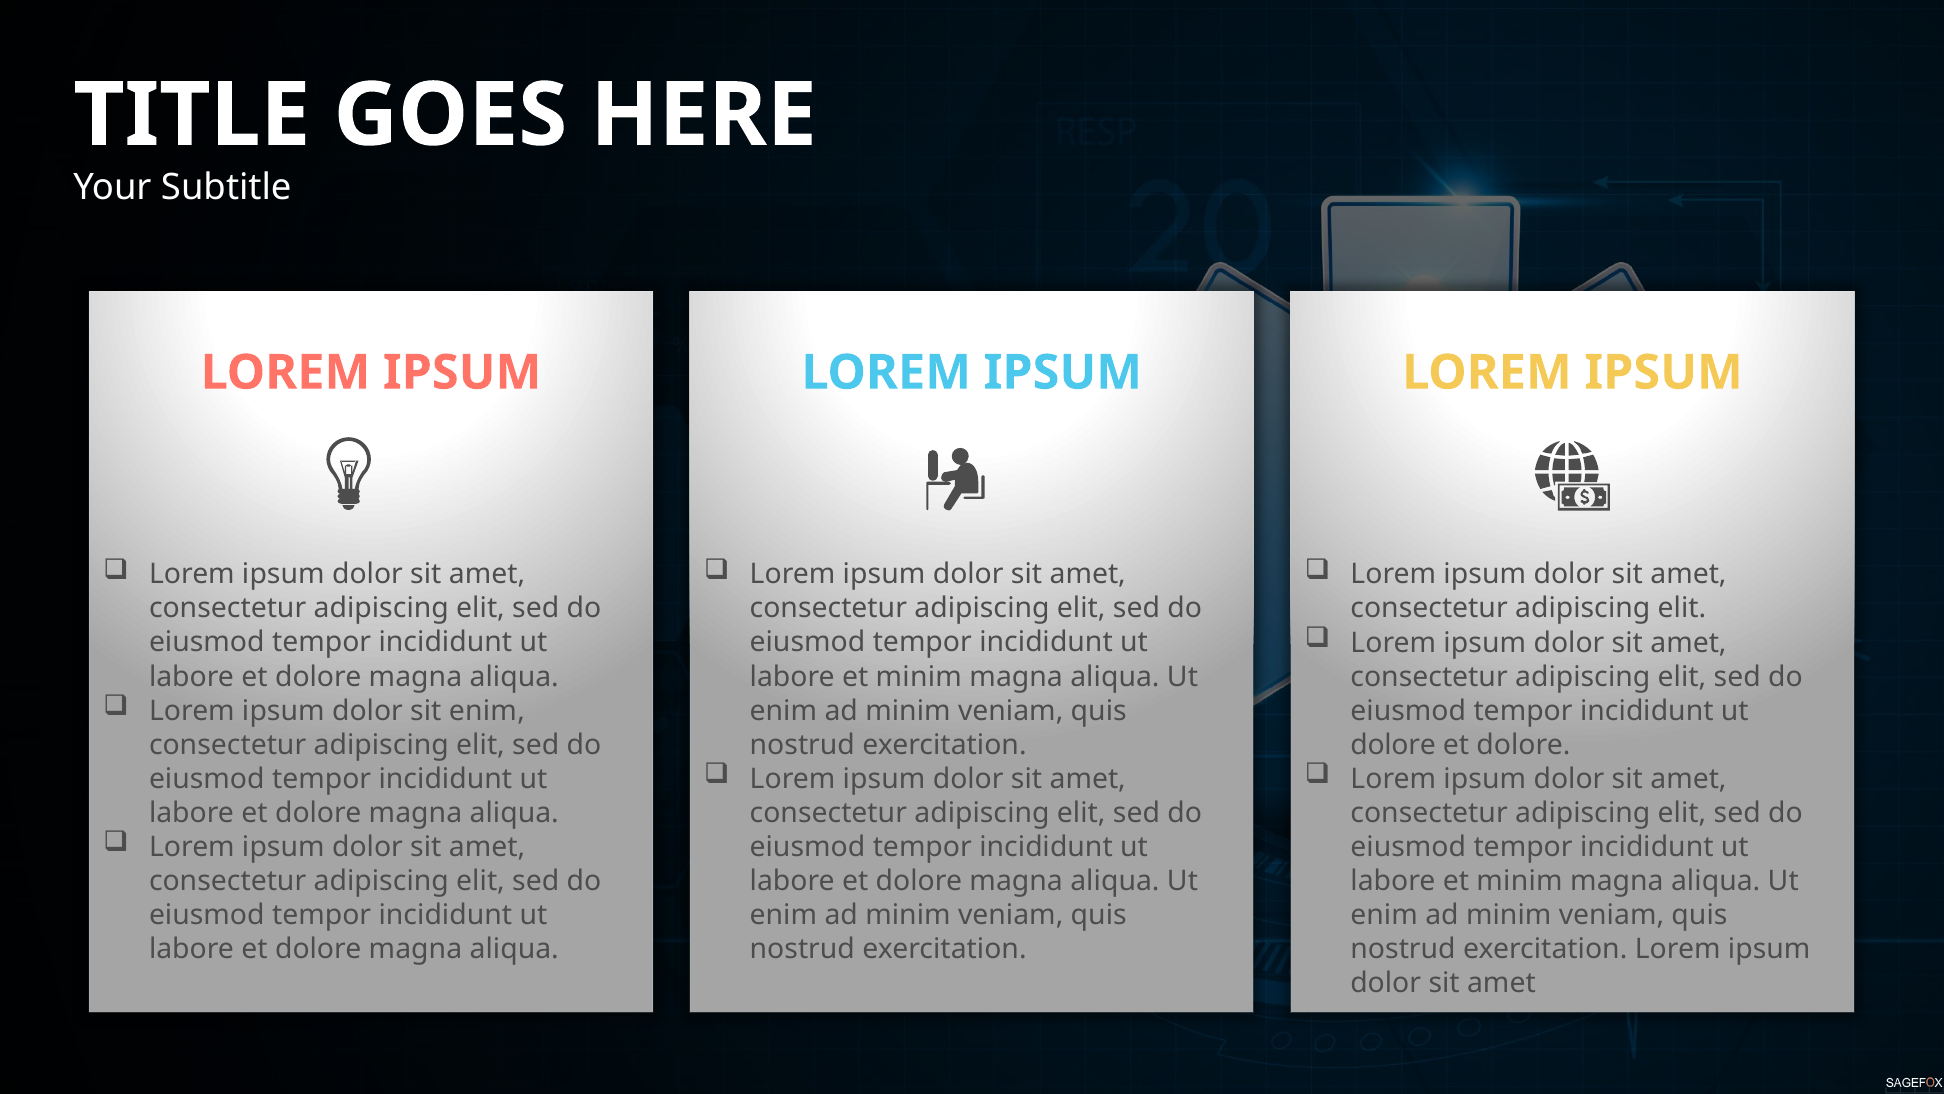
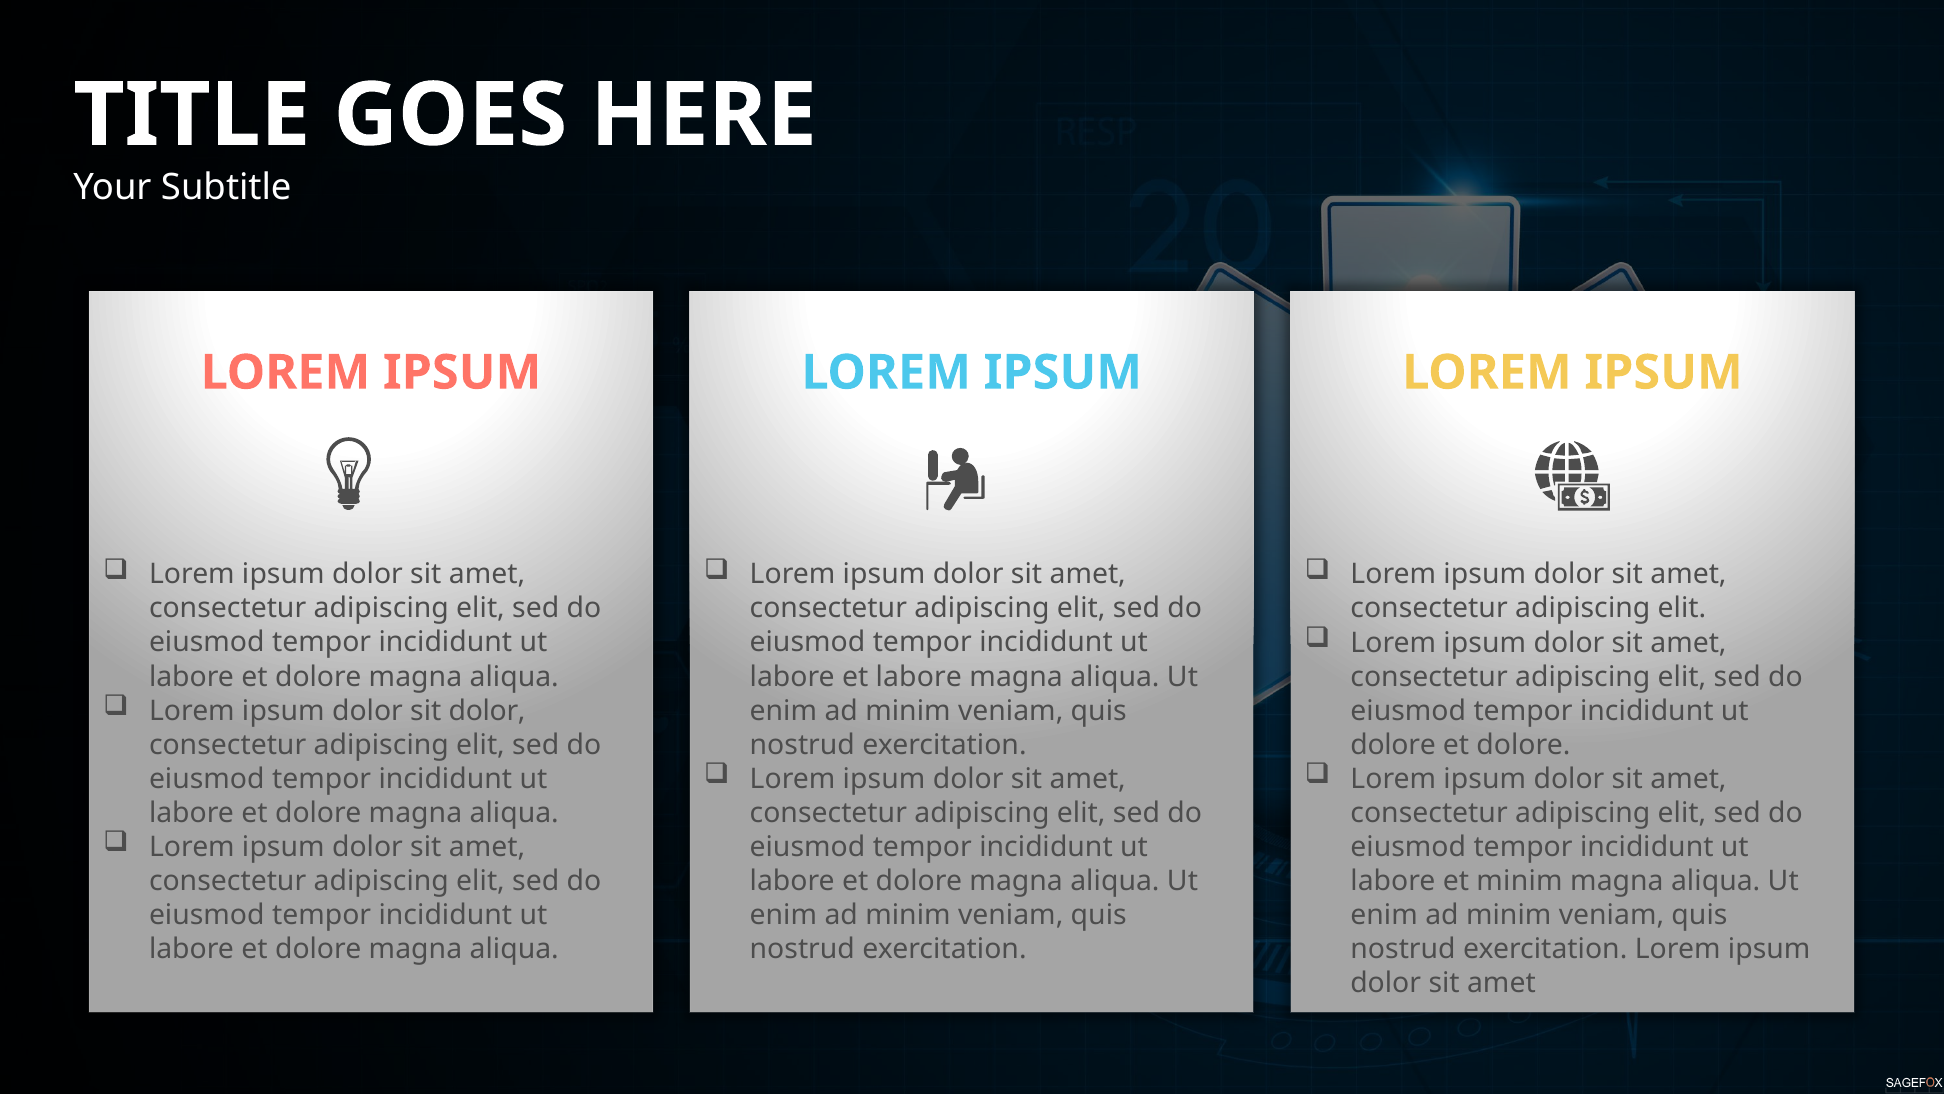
minim: minim -> labore (919, 676)
sit enim: enim -> dolor (487, 710)
